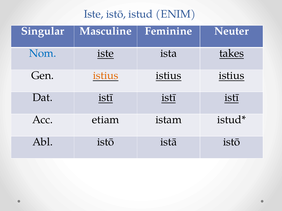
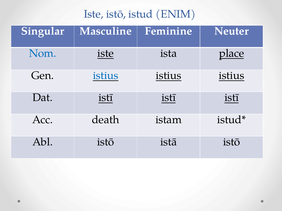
takes: takes -> place (232, 53)
istius colour: orange -> blue (106, 76)
etiam: etiam -> death (106, 120)
